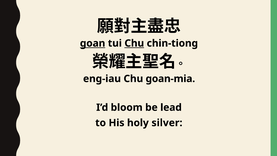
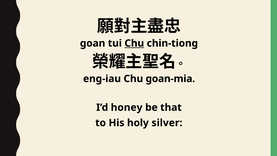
goan underline: present -> none (93, 43)
bloom: bloom -> honey (127, 107)
lead: lead -> that (171, 107)
